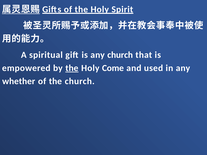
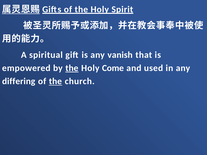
any church: church -> vanish (120, 55)
whether: whether -> differing (19, 81)
the underline: none -> present (55, 81)
